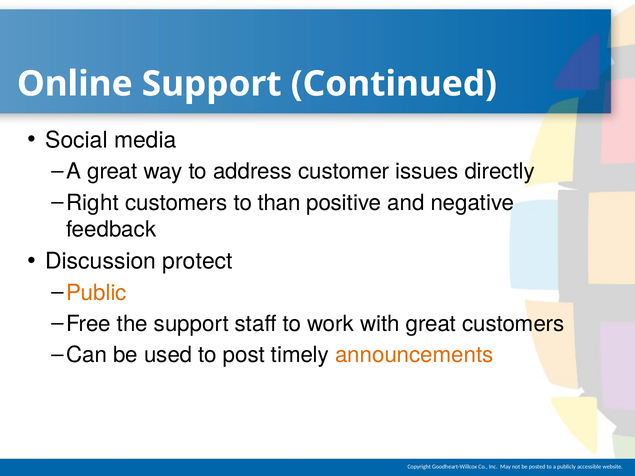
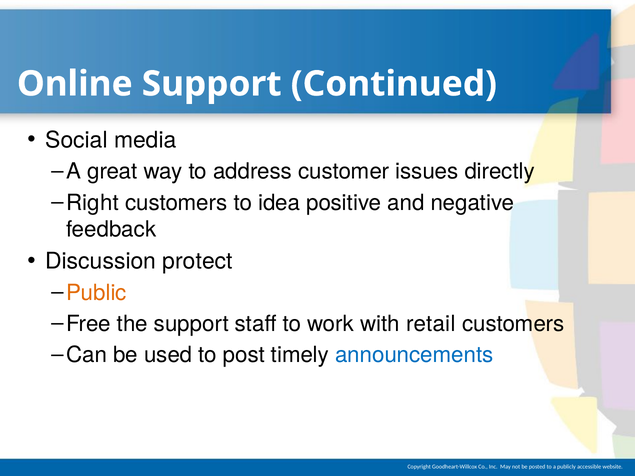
than: than -> idea (279, 203)
with great: great -> retail (431, 324)
announcements colour: orange -> blue (414, 355)
